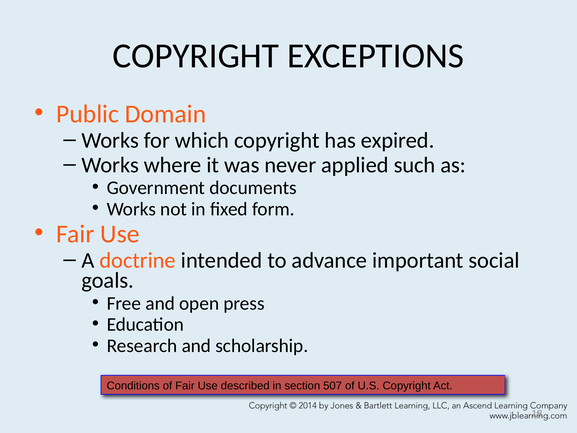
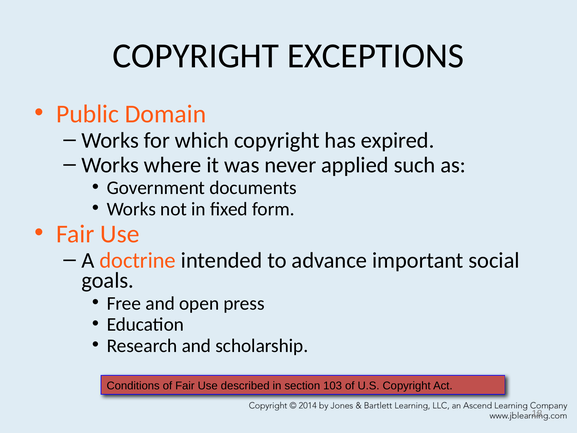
507: 507 -> 103 (333, 385)
